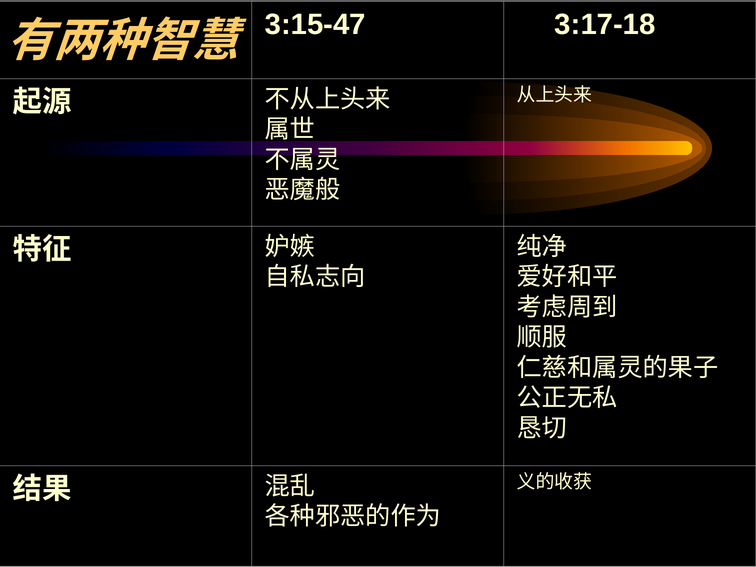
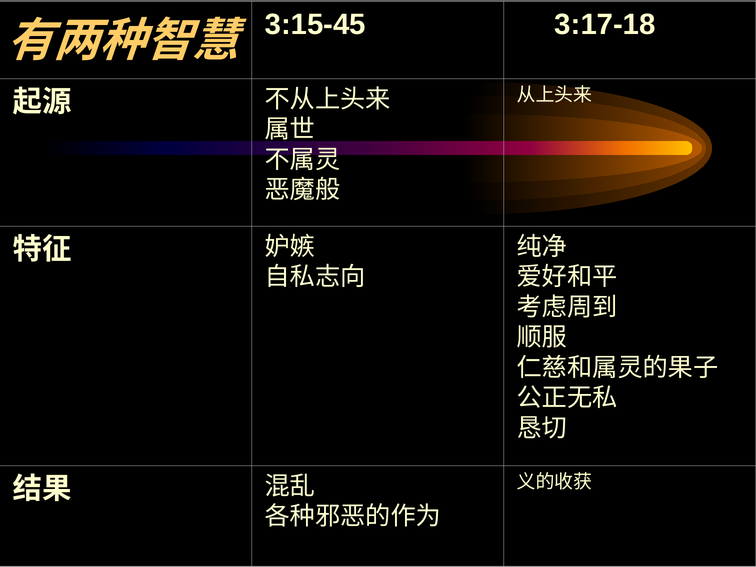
3:15-47: 3:15-47 -> 3:15-45 (315, 25)
